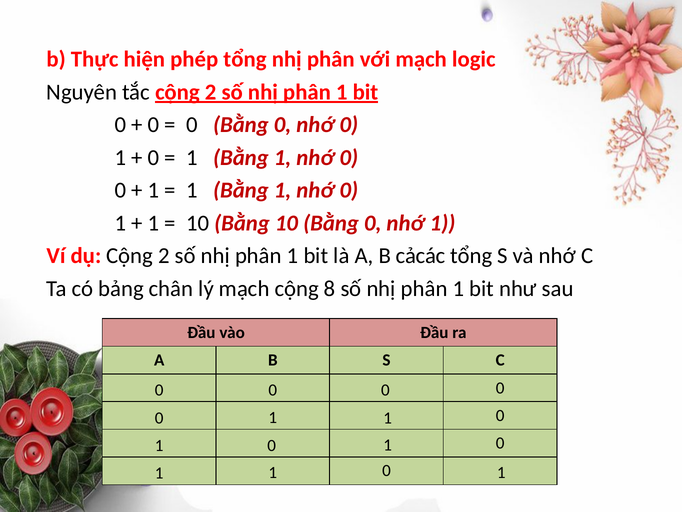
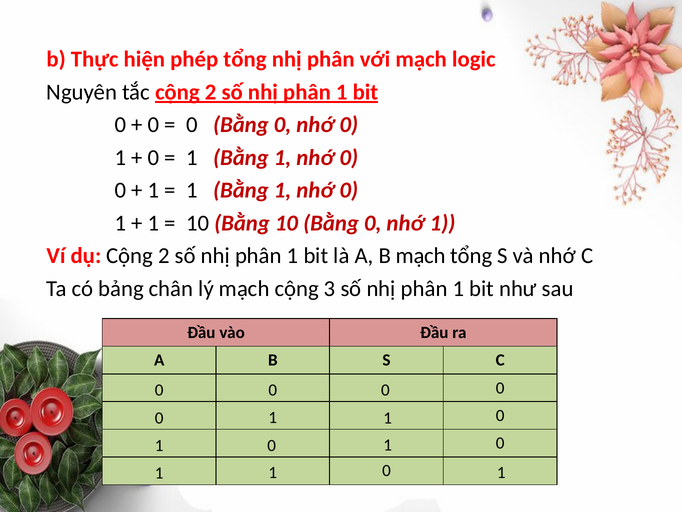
B cảcác: cảcác -> mạch (421, 256)
8: 8 -> 3 (330, 288)
